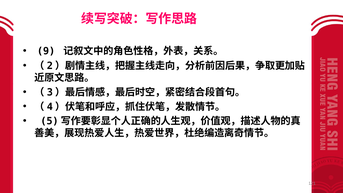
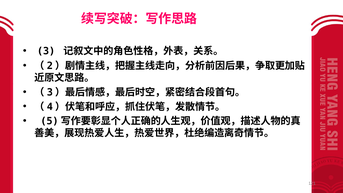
9: 9 -> 3 (46, 51)
